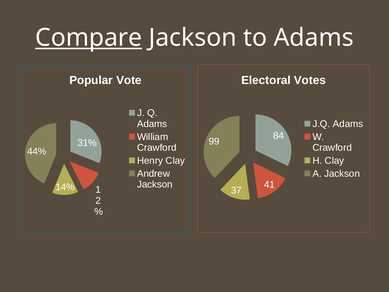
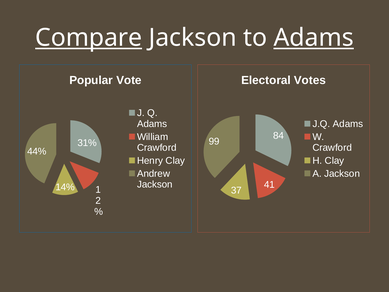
Adams underline: none -> present (314, 38)
